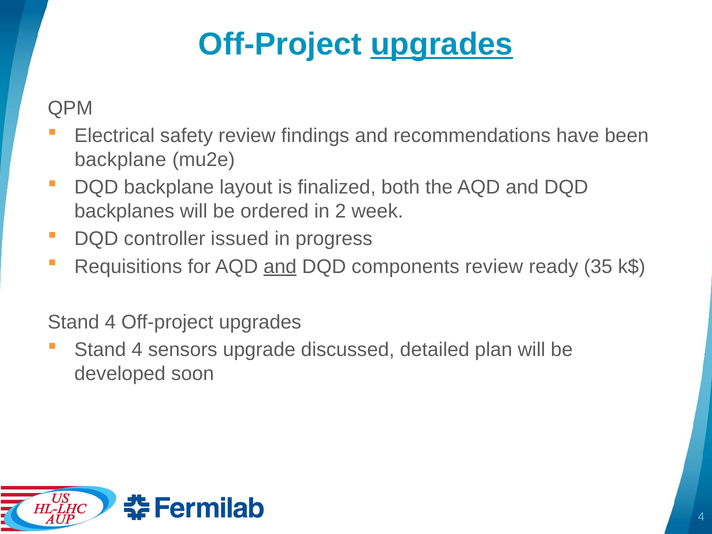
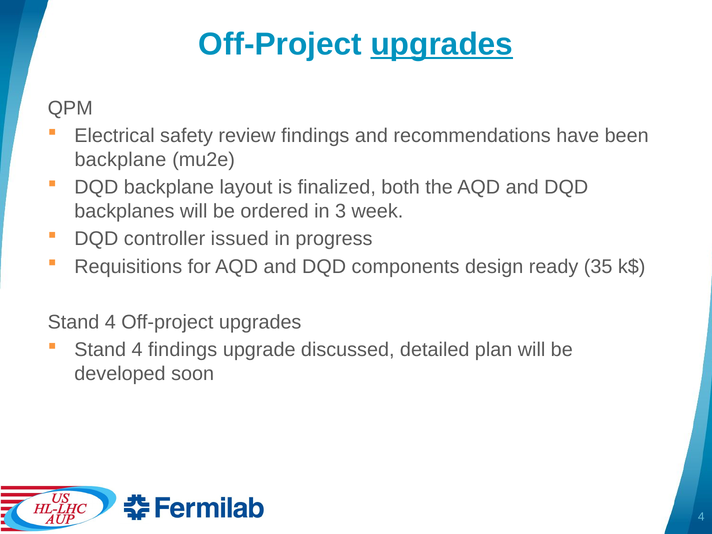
2: 2 -> 3 (341, 211)
and underline: present -> none (280, 267)
components review: review -> design (494, 267)
4 sensors: sensors -> findings (183, 350)
